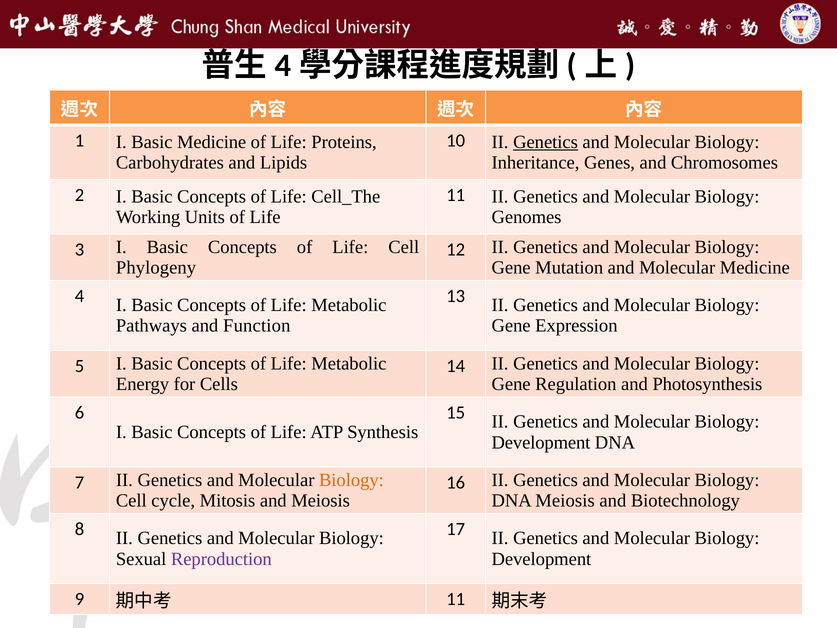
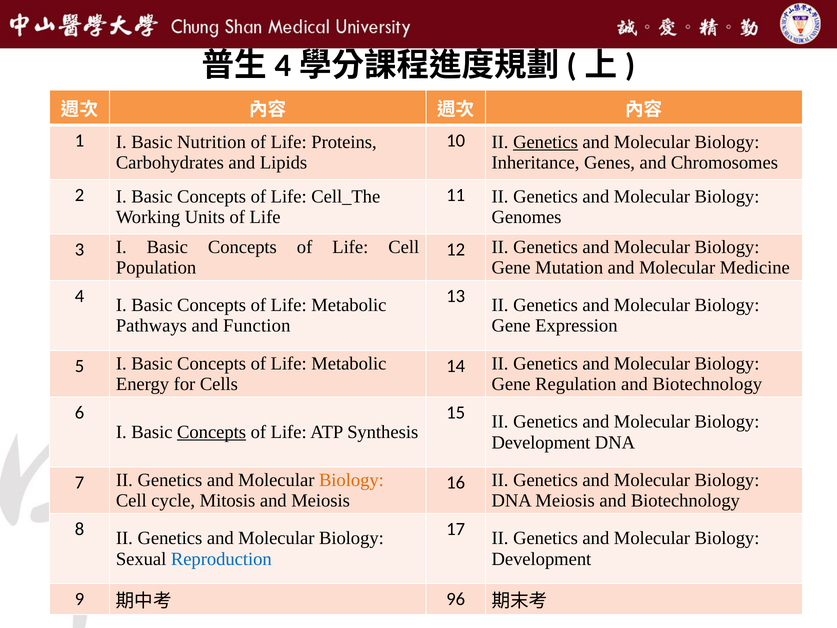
Basic Medicine: Medicine -> Nutrition (212, 142)
Phylogeny: Phylogeny -> Population (156, 267)
Regulation and Photosynthesis: Photosynthesis -> Biotechnology (707, 384)
Concepts underline: none -> present (212, 432)
Reproduction colour: purple -> blue (221, 559)
11: 11 -> 96 (456, 599)
